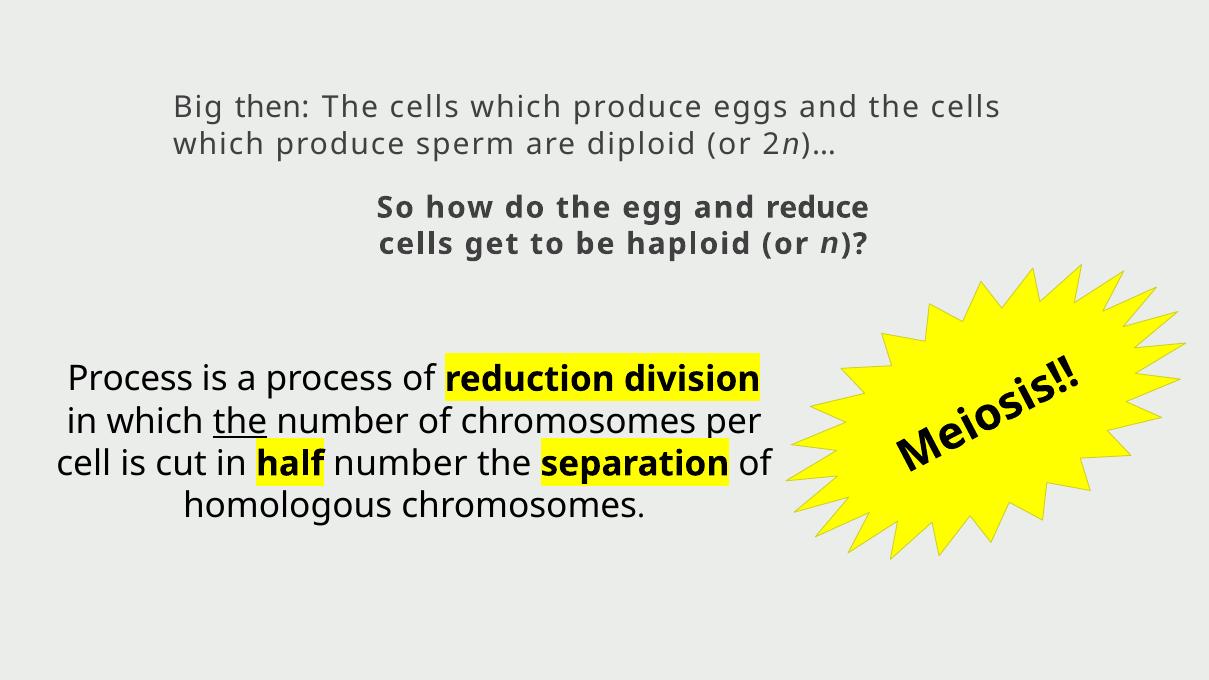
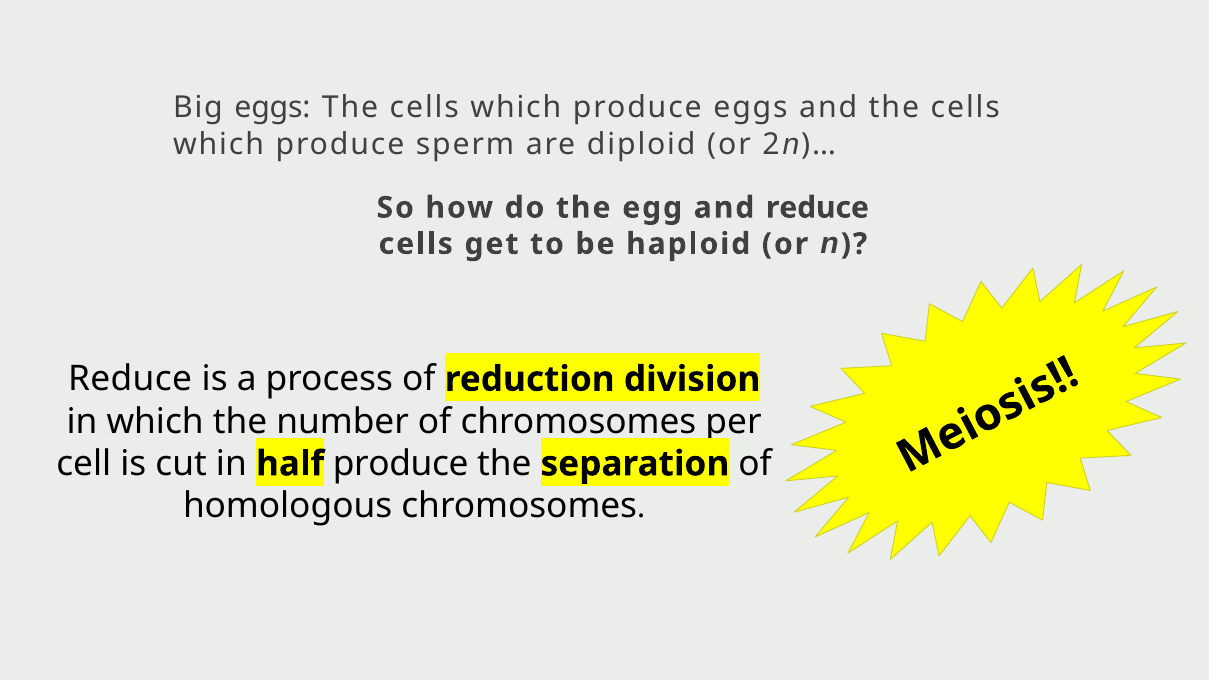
Big then: then -> eggs (272, 108)
Process: Process -> Reduce (130, 379)
the underline: present -> none (240, 422)
half number: number -> produce (401, 464)
